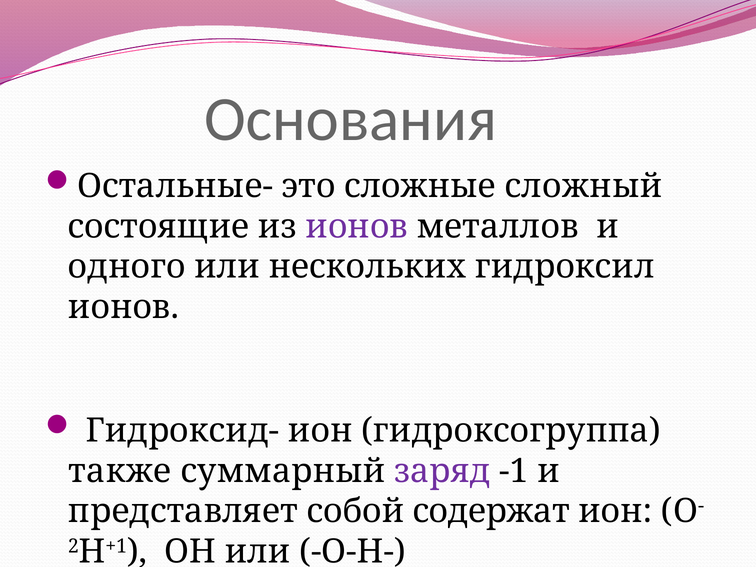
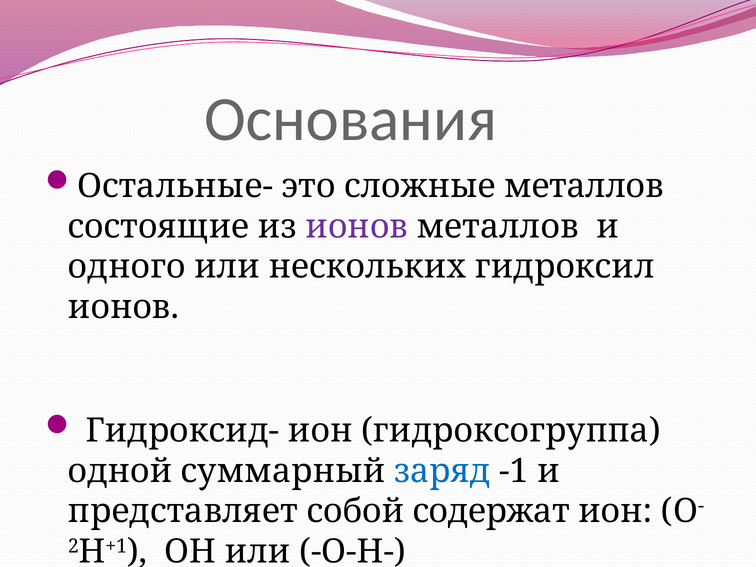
сложные сложный: сложный -> металлов (584, 186)
также: также -> одной (120, 471)
заряд colour: purple -> blue (442, 471)
